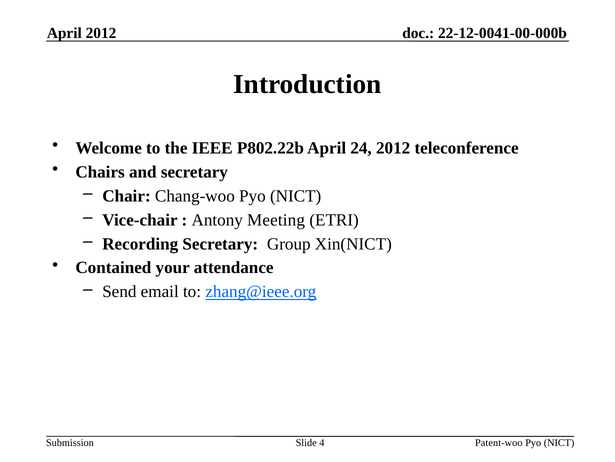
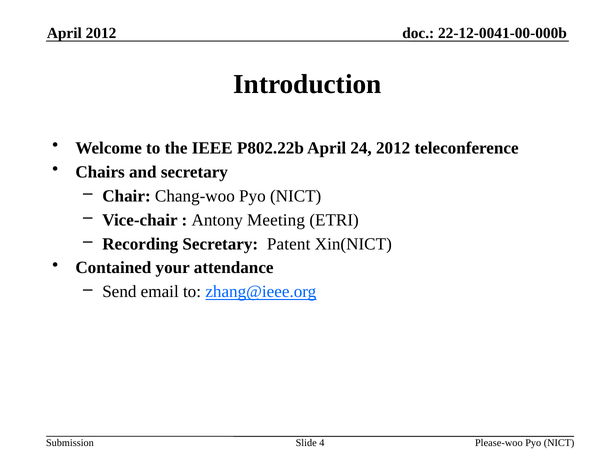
Group: Group -> Patent (289, 243)
Patent-woo: Patent-woo -> Please-woo (499, 442)
